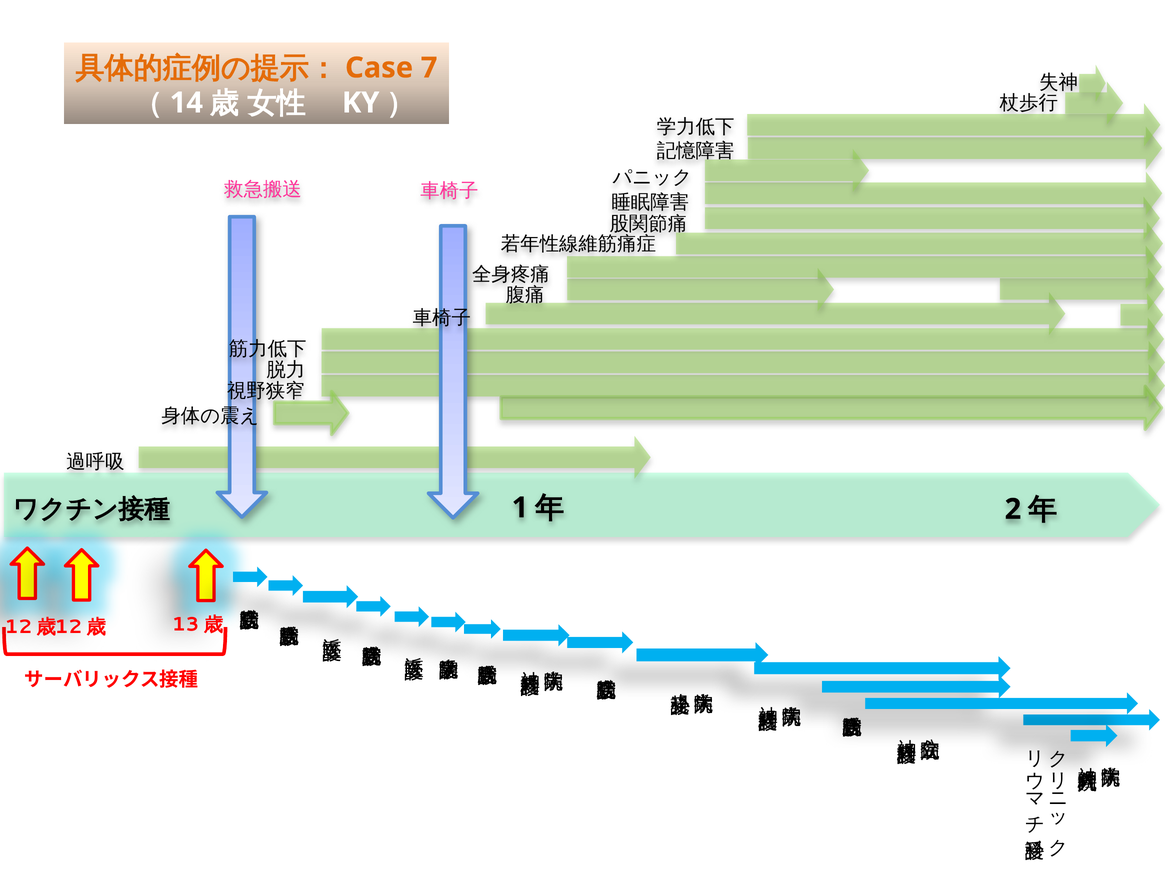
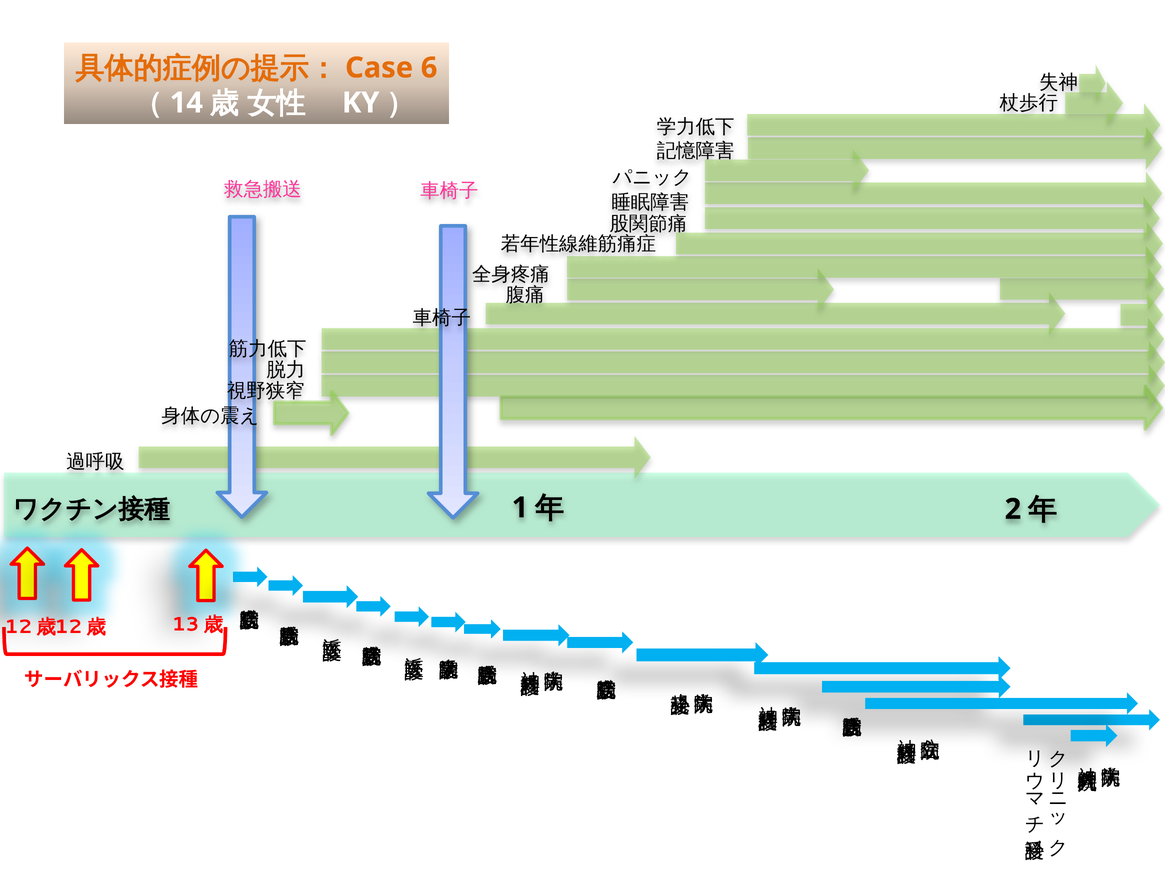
7: 7 -> 6 (429, 68)
